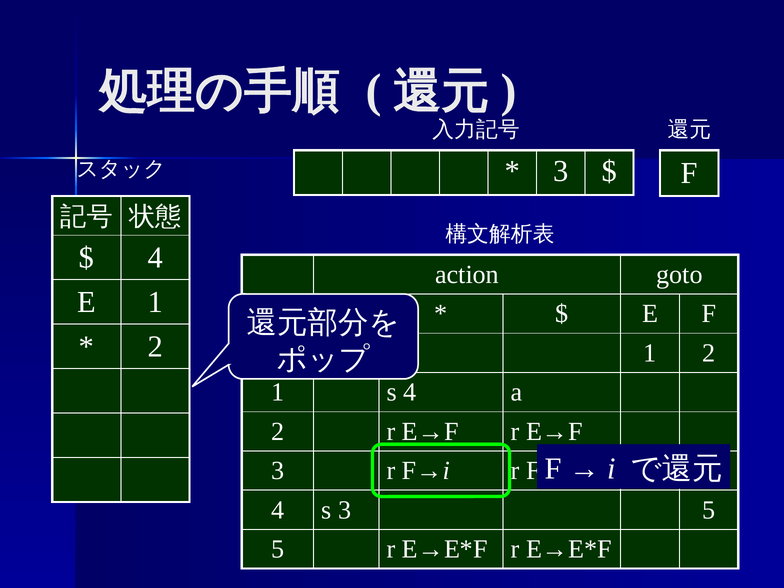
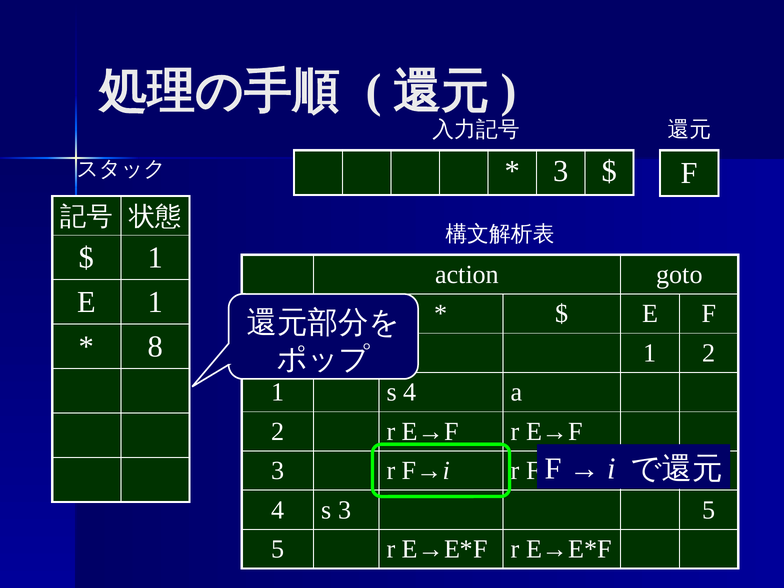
4: 4 -> 1 (155, 258)
2: 2 -> 8 (155, 347)
